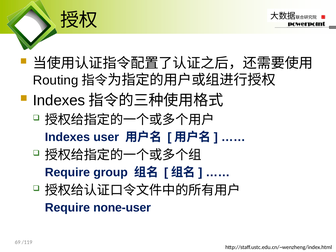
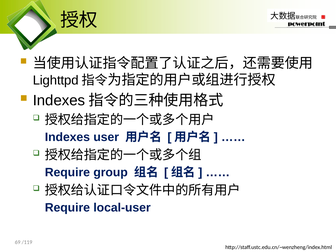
Routing: Routing -> Lighttpd (56, 80)
none-user: none-user -> local-user (122, 208)
